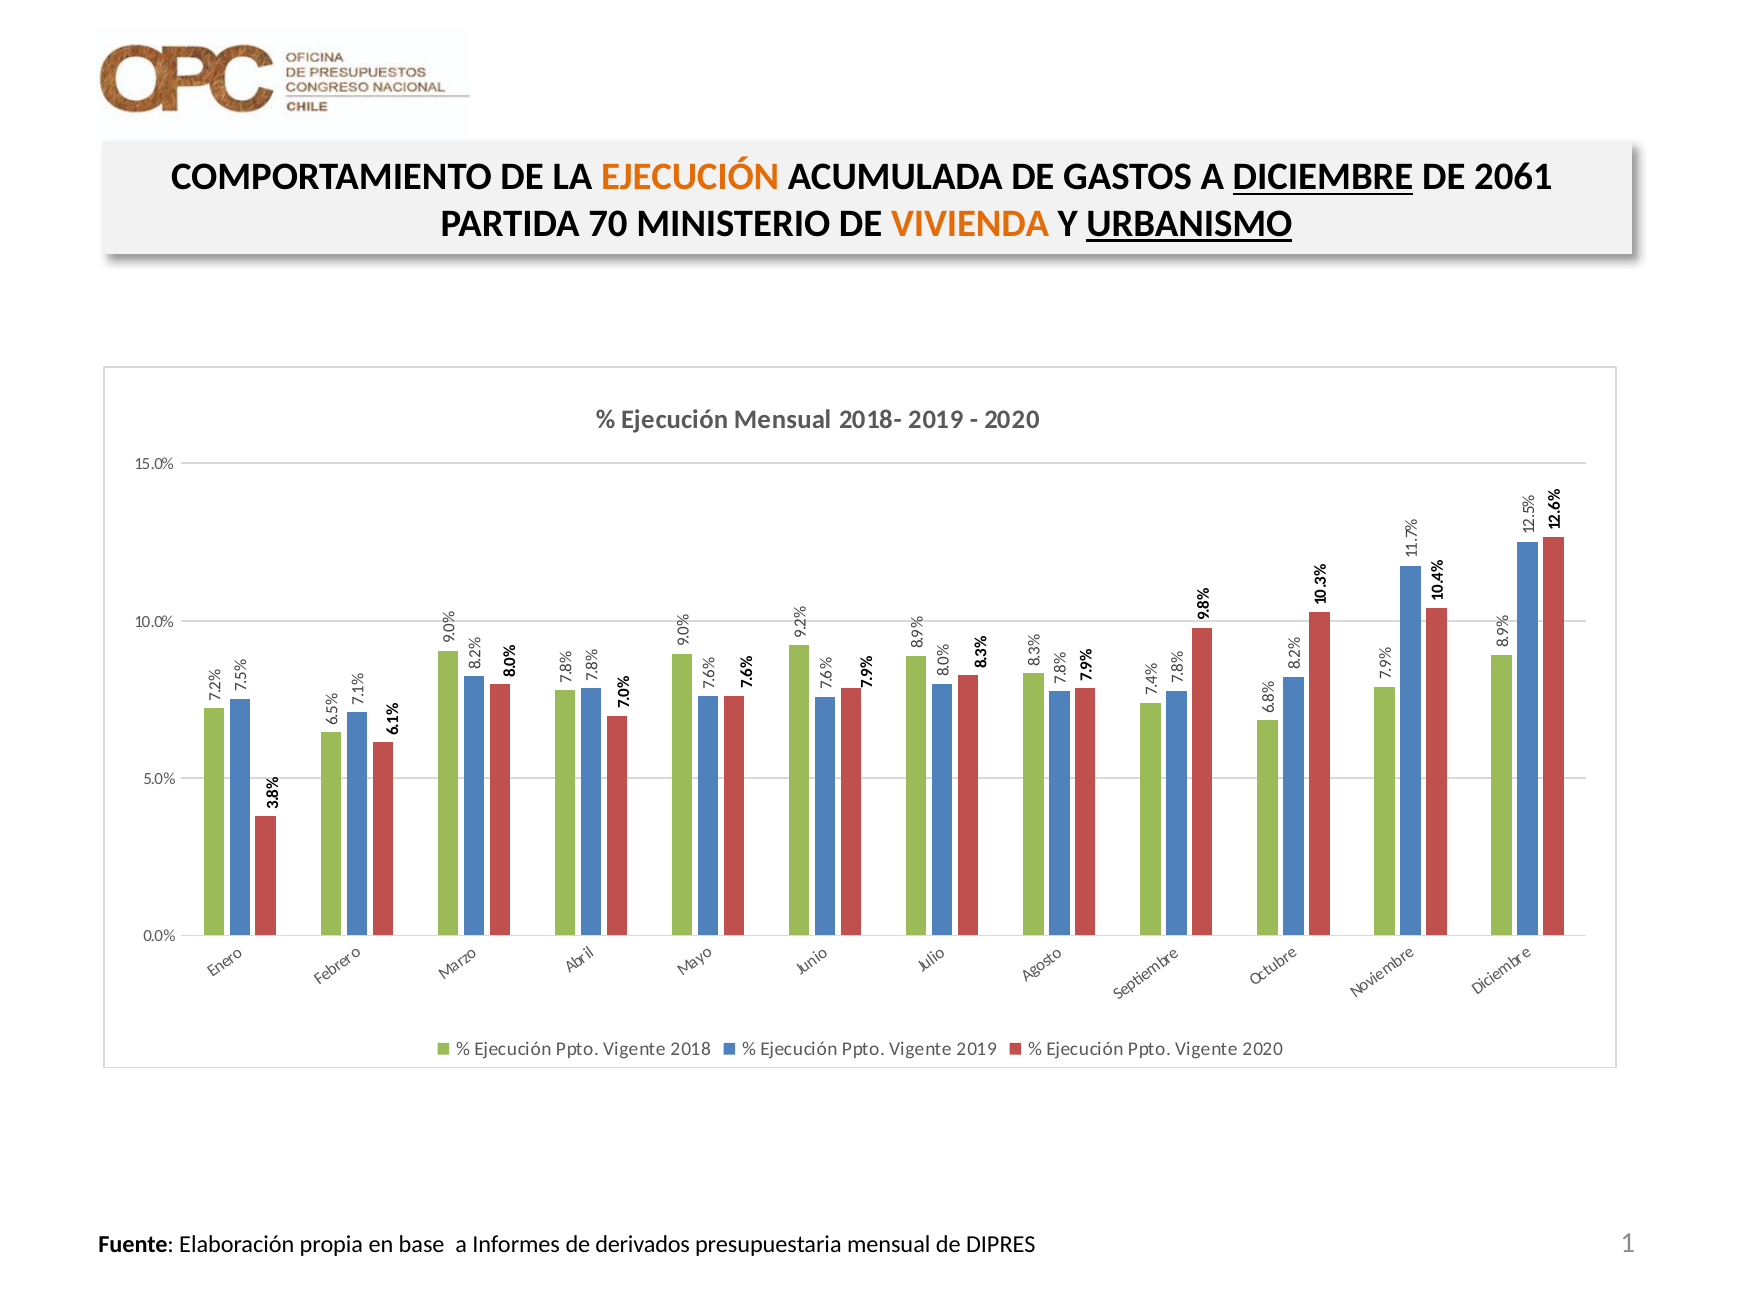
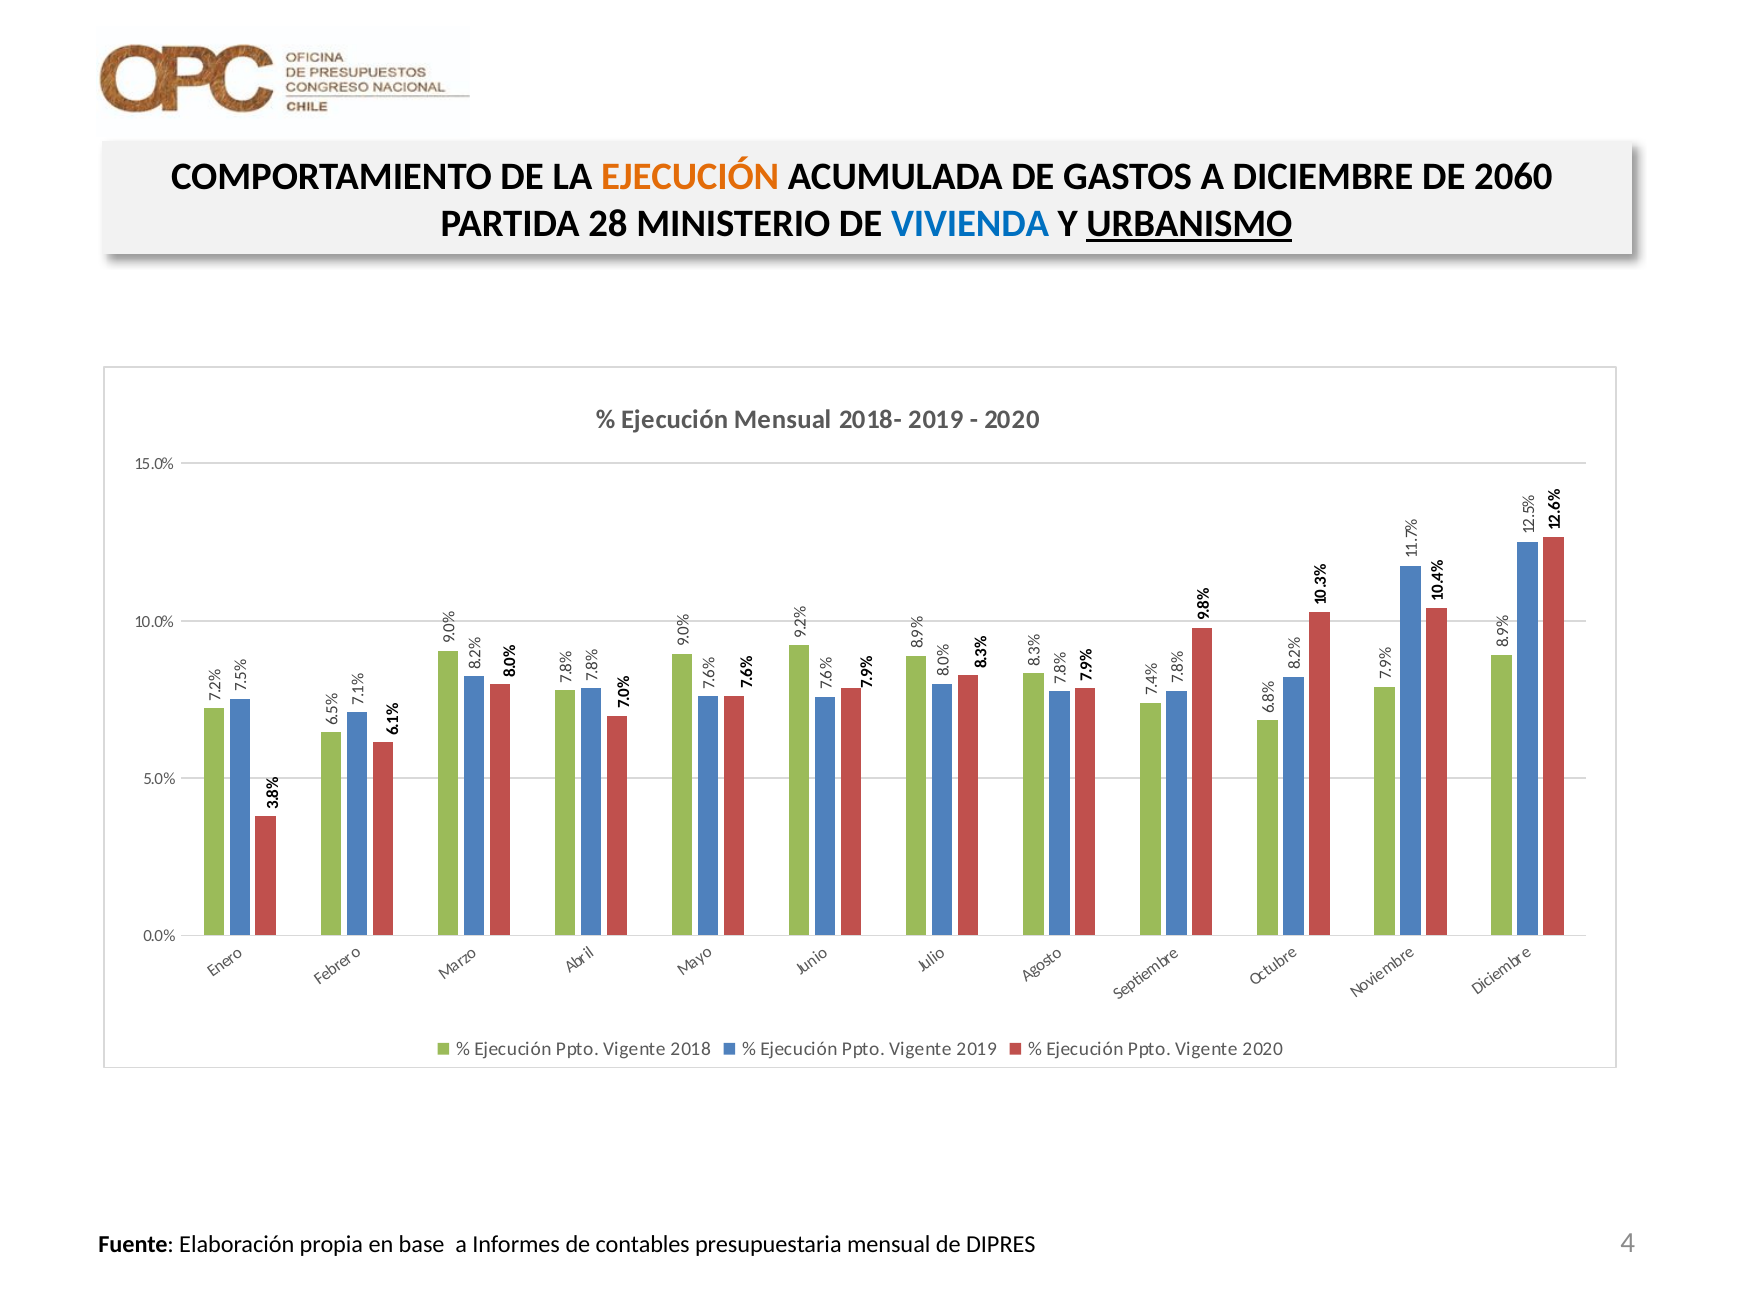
DICIEMBRE underline: present -> none (1323, 177)
2061: 2061 -> 2060 (1513, 177)
70: 70 -> 28 (608, 224)
VIVIENDA colour: orange -> blue (970, 224)
derivados: derivados -> contables (643, 1245)
1: 1 -> 4 (1628, 1243)
